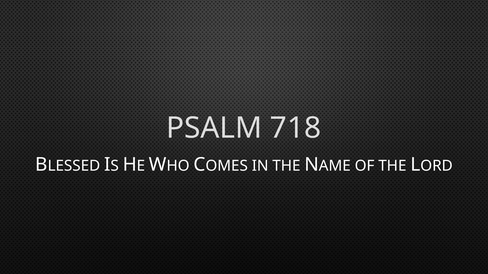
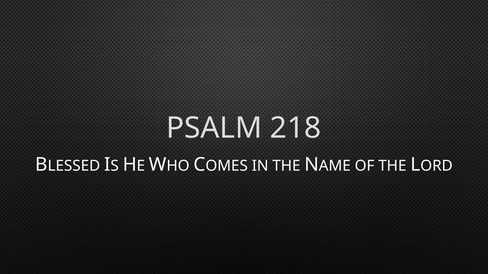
718: 718 -> 218 (296, 128)
